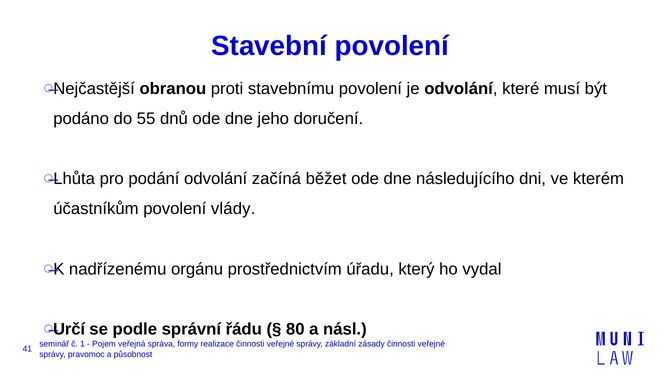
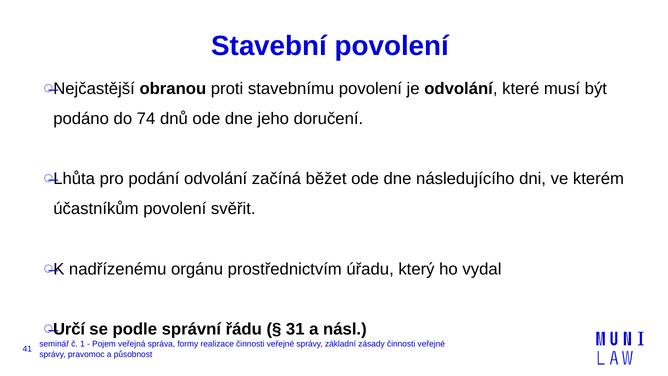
55: 55 -> 74 (146, 119)
vlády: vlády -> svěřit (233, 209)
80: 80 -> 31 (295, 329)
